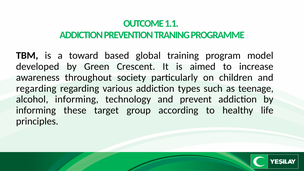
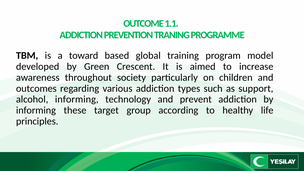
regarding: regarding -> outcomes (36, 88)
teenage: teenage -> support (256, 88)
